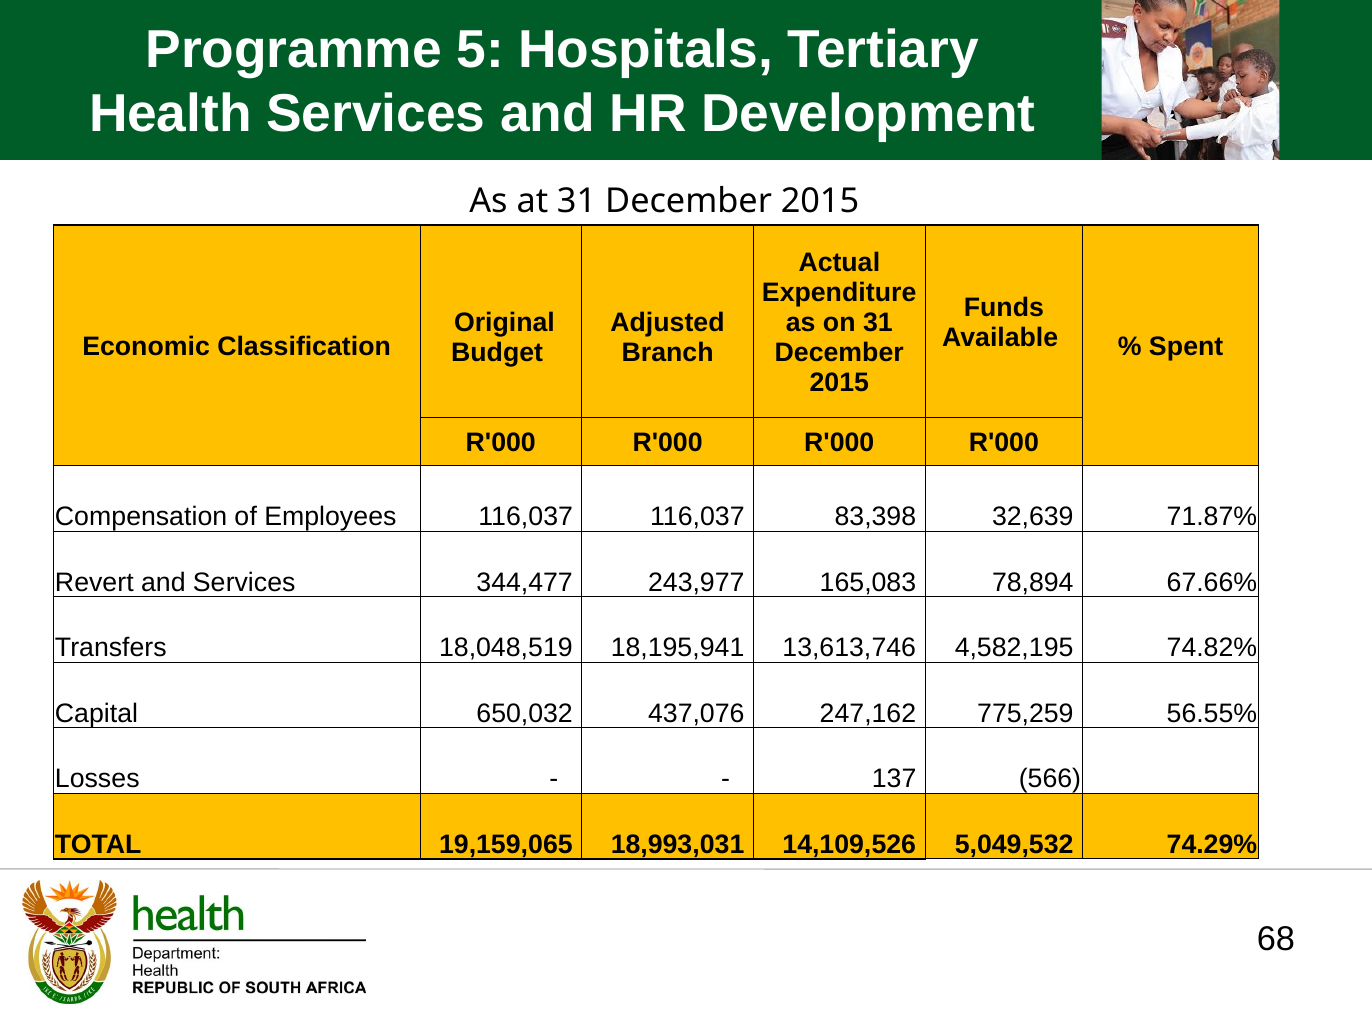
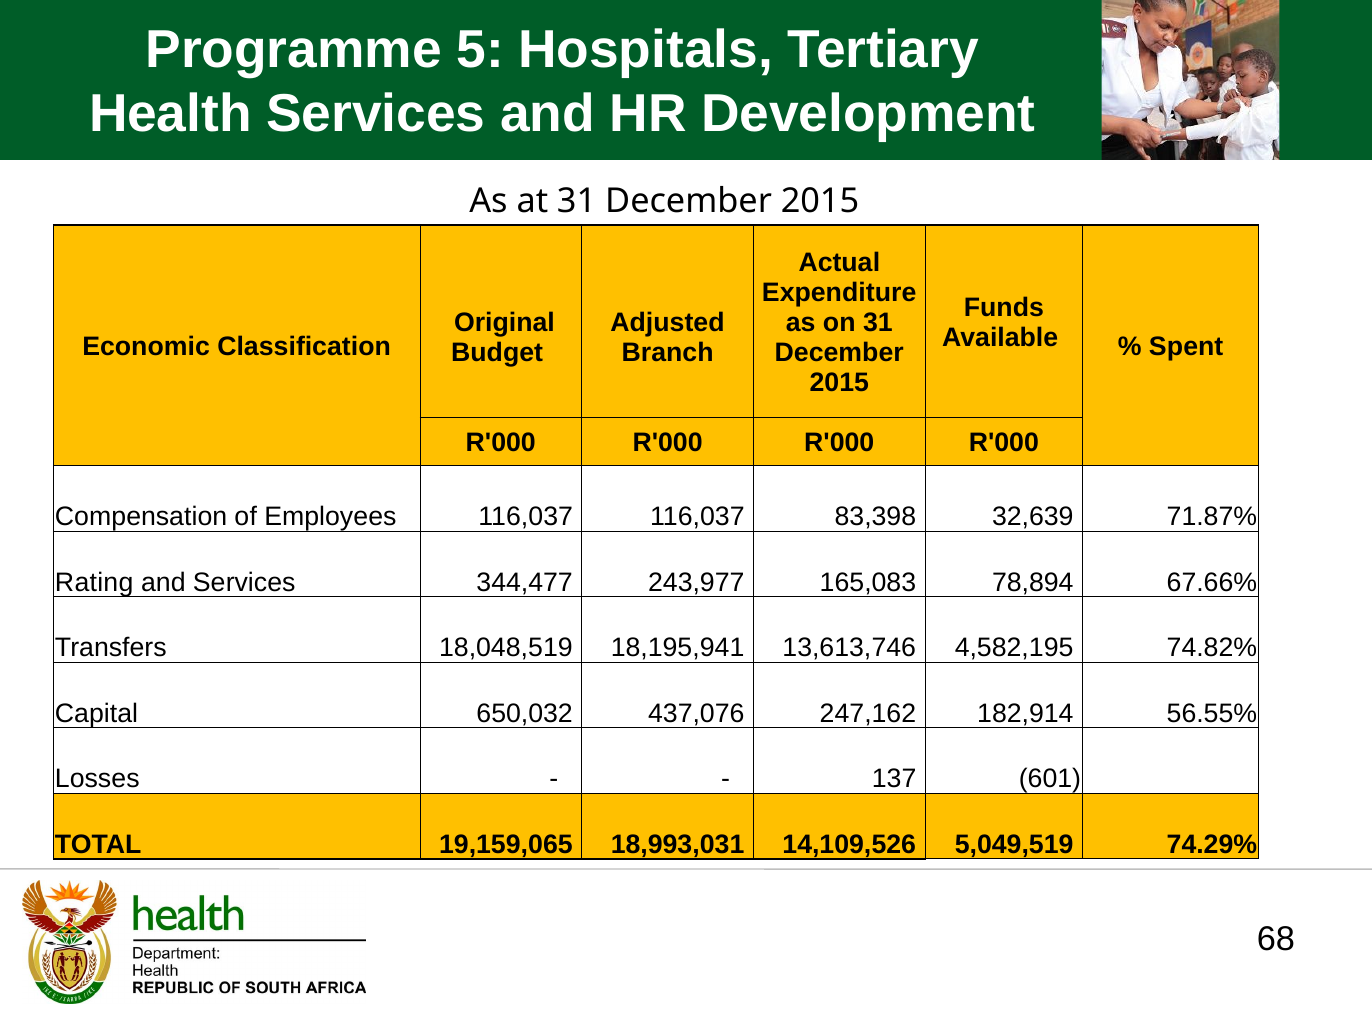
Revert: Revert -> Rating (94, 582)
775,259: 775,259 -> 182,914 (1025, 713)
566: 566 -> 601 (1050, 779)
5,049,532: 5,049,532 -> 5,049,519 (1014, 844)
